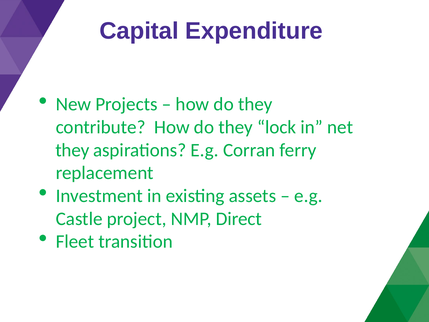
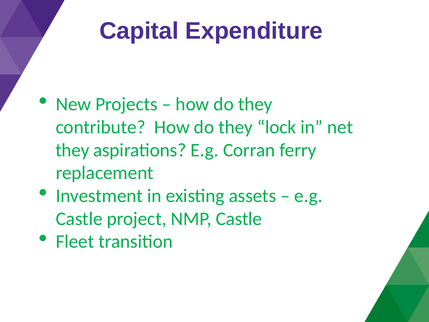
NMP Direct: Direct -> Castle (239, 219)
